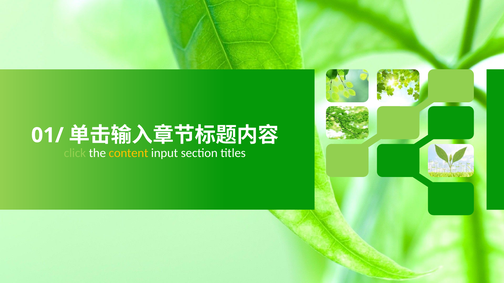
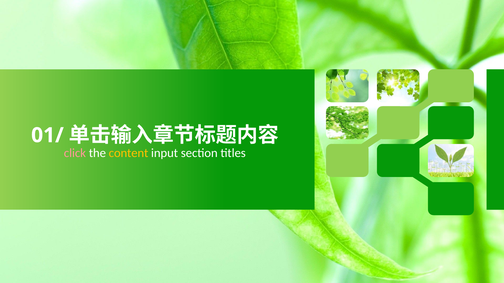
click colour: light green -> pink (75, 153)
